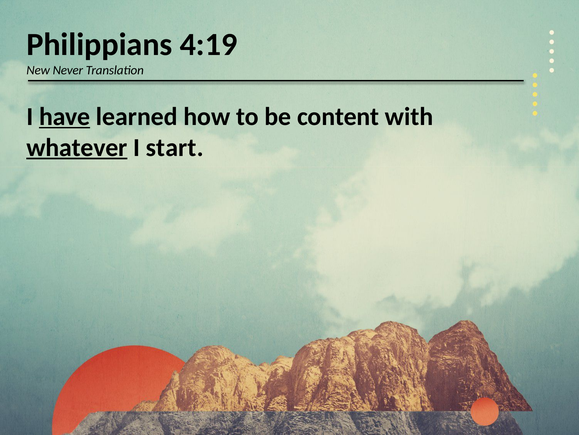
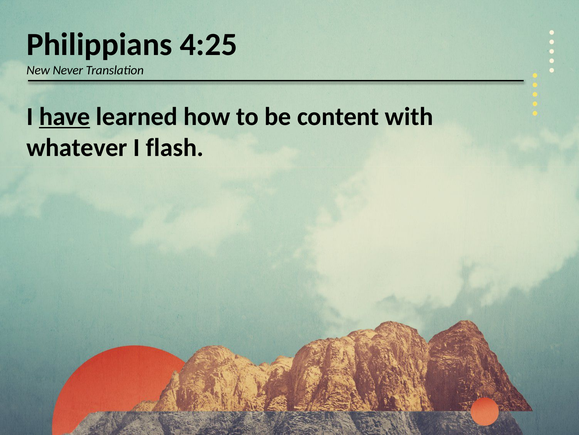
4:19: 4:19 -> 4:25 (209, 44)
whatever underline: present -> none (77, 147)
start: start -> flash (175, 147)
